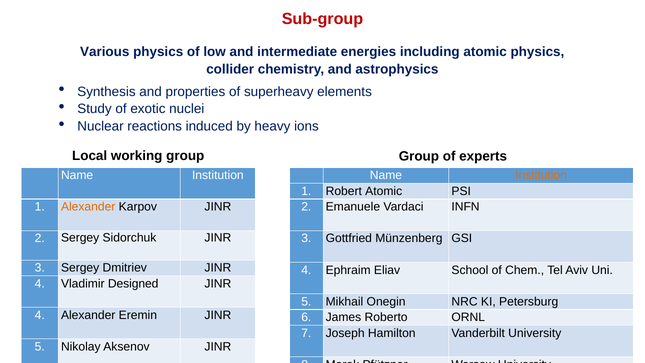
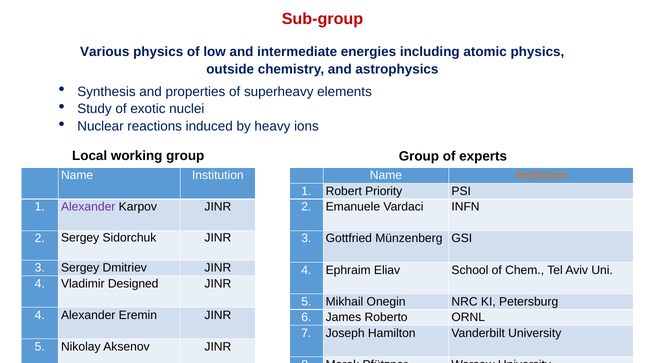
collider: collider -> outside (230, 69)
Robert Atomic: Atomic -> Priority (384, 191)
Alexander colour: orange -> purple (88, 207)
